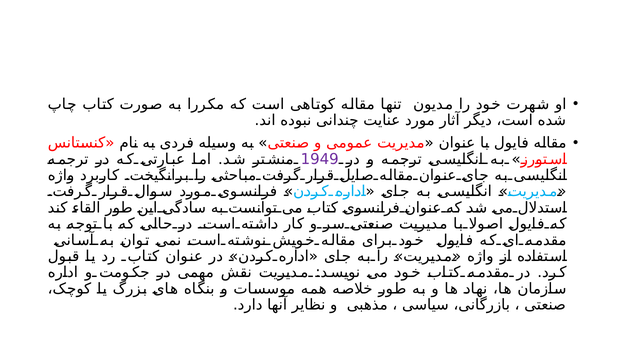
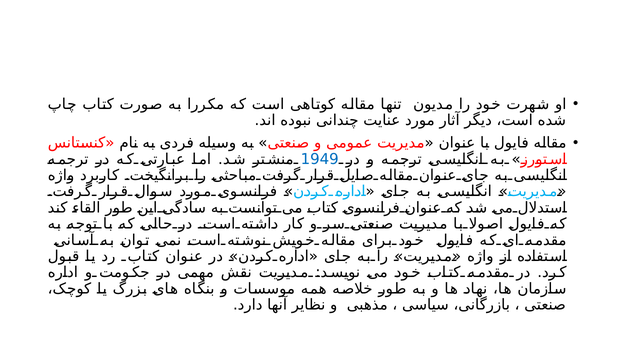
1949 colour: purple -> blue (320, 159)
